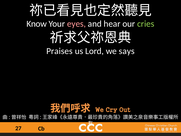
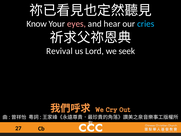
cries colour: light green -> light blue (146, 24)
Praises: Praises -> Revival (59, 51)
says: says -> seek (127, 51)
